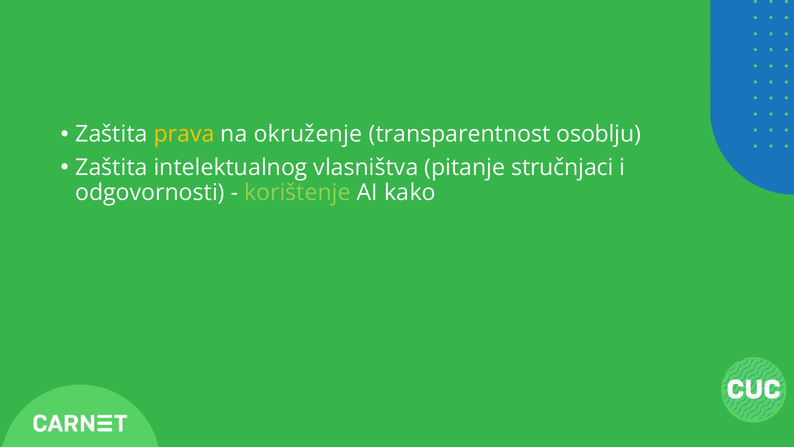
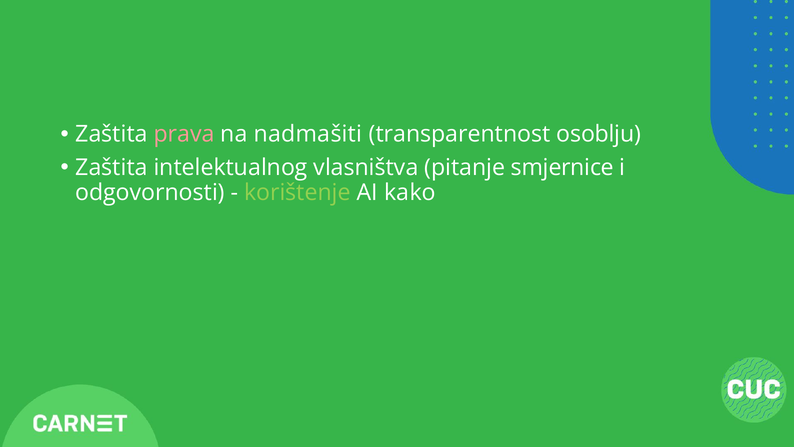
prava colour: yellow -> pink (184, 134)
okruženje: okruženje -> nadmašiti (308, 134)
stručnjaci: stručnjaci -> smjernice (562, 167)
